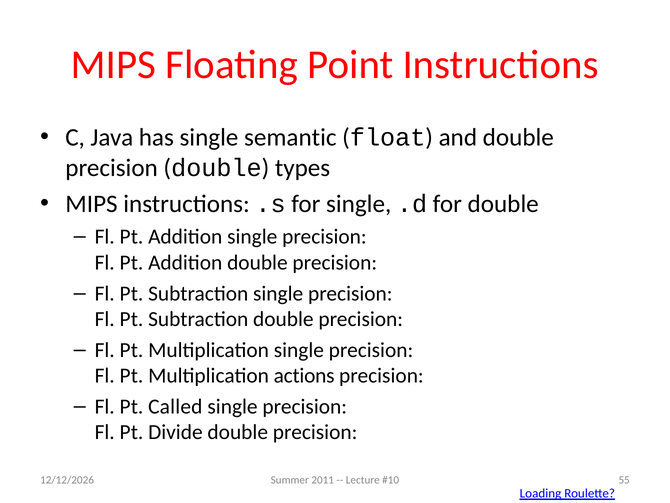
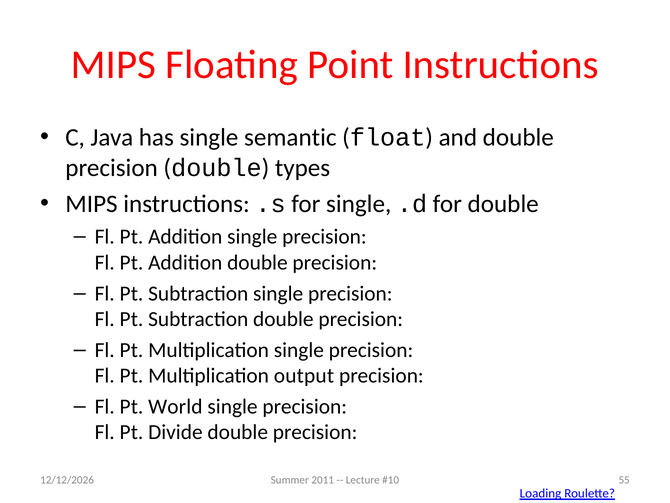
actions: actions -> output (304, 375)
Called: Called -> World (175, 406)
